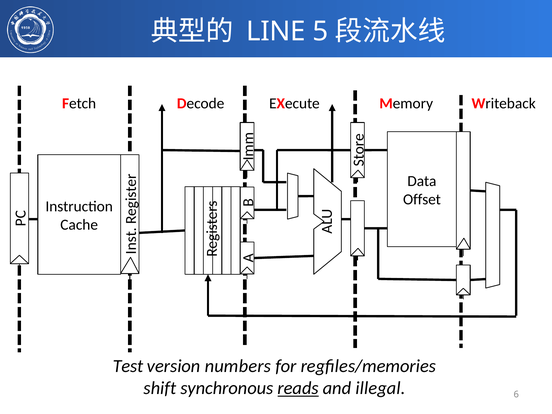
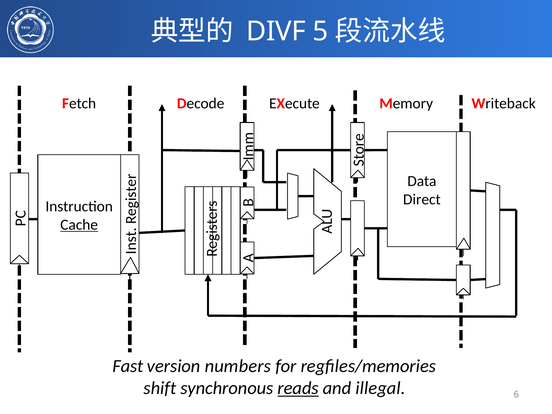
LINE: LINE -> DIVF (276, 31)
Offset: Offset -> Direct (422, 199)
Cache underline: none -> present (79, 225)
Test: Test -> Fast (128, 366)
